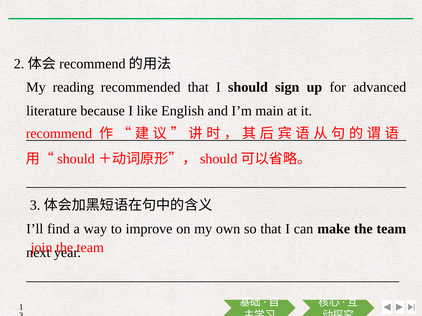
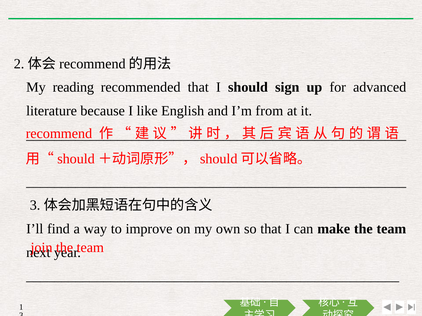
main: main -> from (269, 111)
